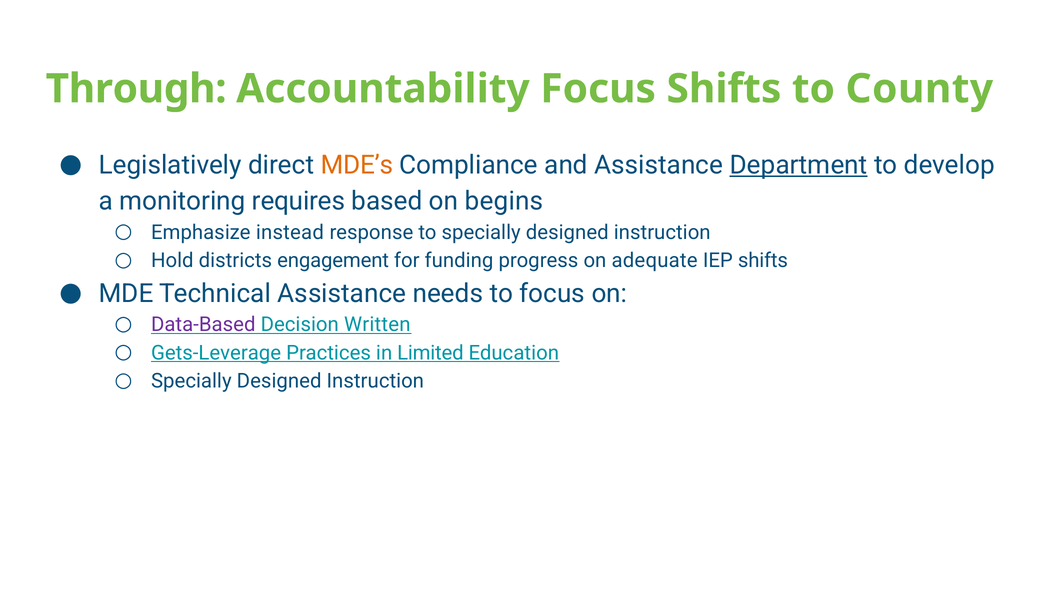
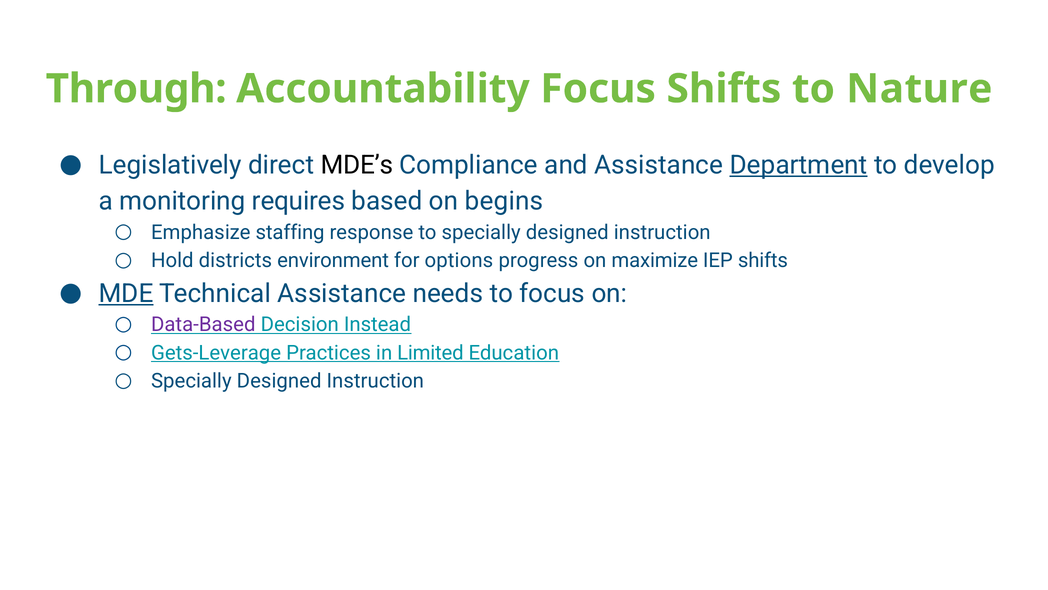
County: County -> Nature (919, 89)
MDE’s colour: orange -> black (357, 165)
instead: instead -> staffing (290, 232)
engagement: engagement -> environment (333, 260)
funding: funding -> options (459, 260)
adequate: adequate -> maximize (655, 260)
MDE underline: none -> present (126, 293)
Written: Written -> Instead (377, 324)
